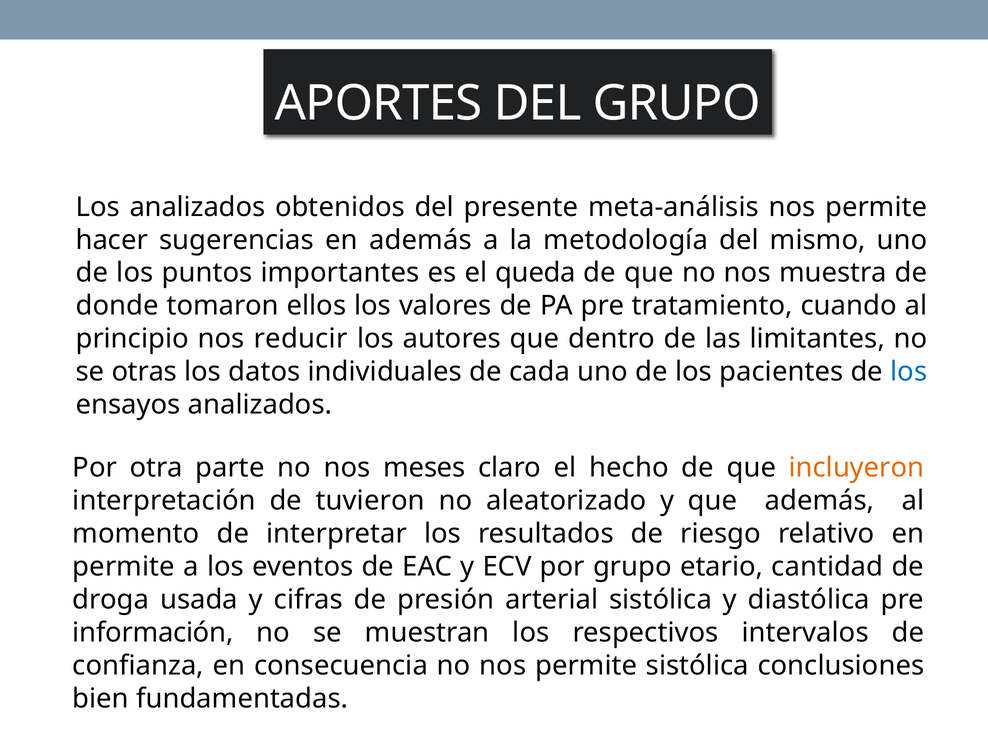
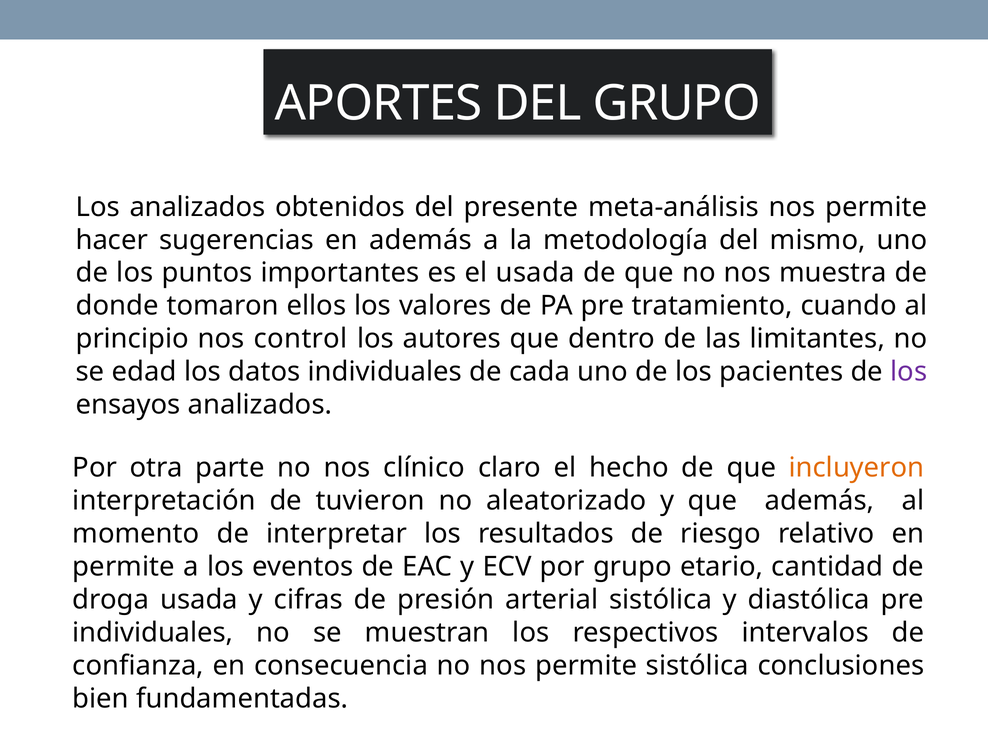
el queda: queda -> usada (535, 273)
reducir: reducir -> control (301, 339)
otras: otras -> edad (144, 372)
los colour: blue -> purple (909, 372)
meses: meses -> clínico (424, 468)
información: información -> individuales (153, 633)
